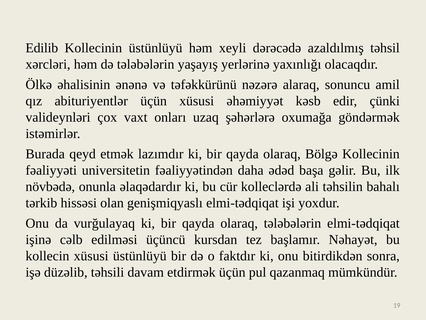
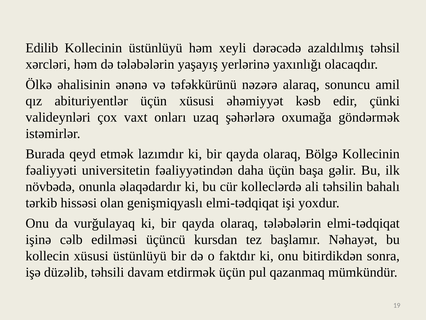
daha ədəd: ədəd -> üçün (281, 170)
